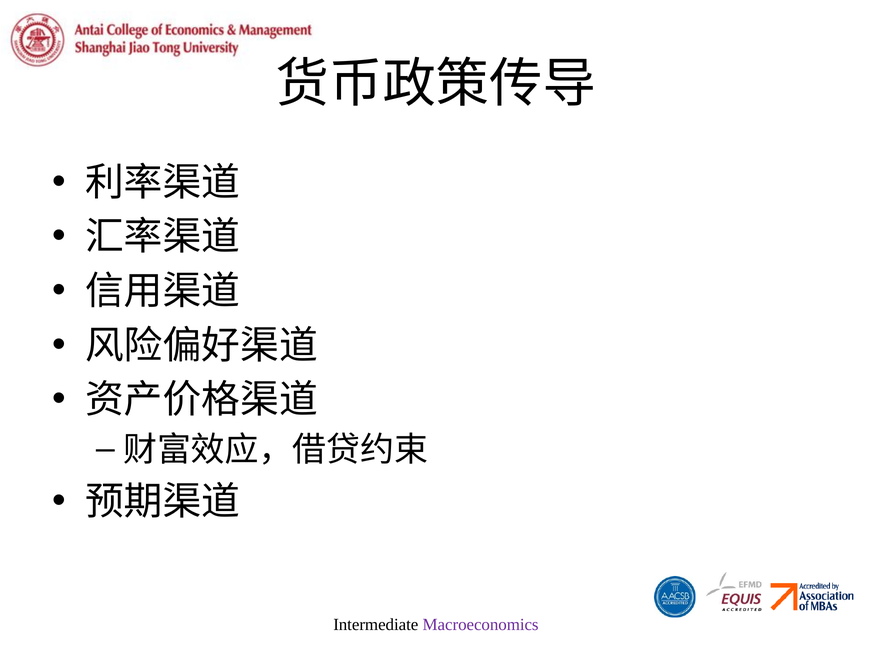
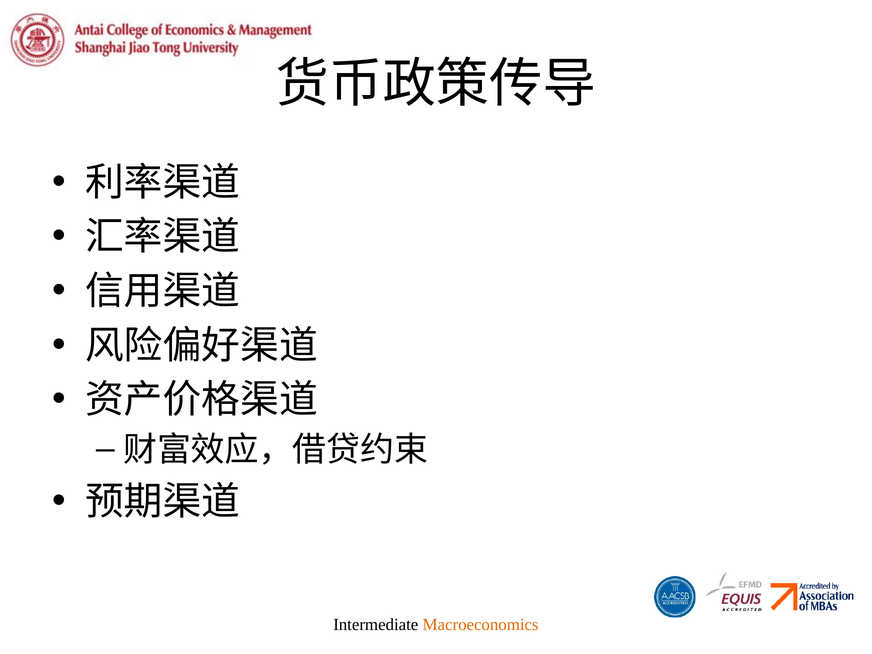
Macroeconomics colour: purple -> orange (481, 625)
